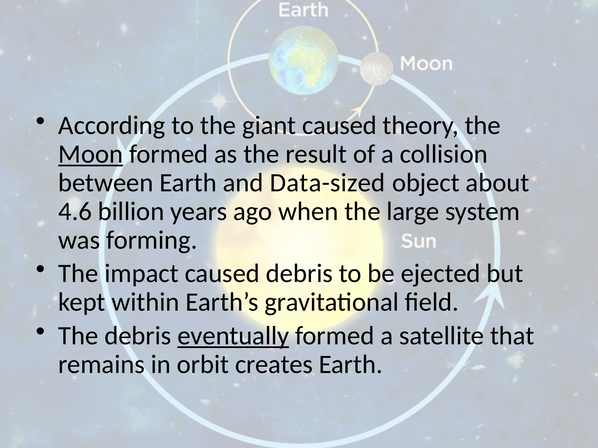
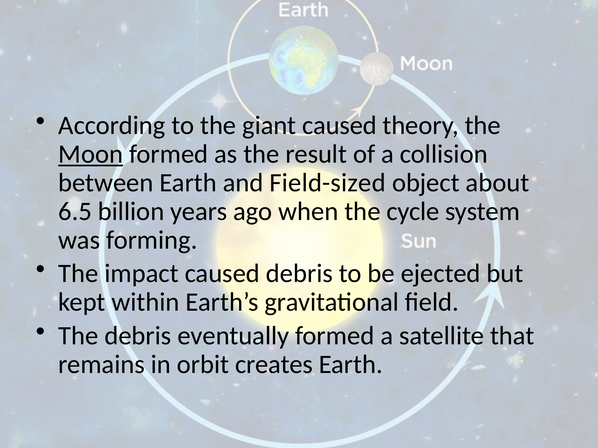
Data-sized: Data-sized -> Field-sized (328, 183)
4.6: 4.6 -> 6.5 (75, 212)
large: large -> cycle (413, 212)
eventually underline: present -> none (233, 336)
